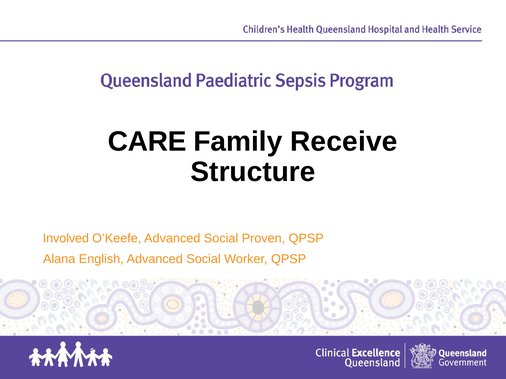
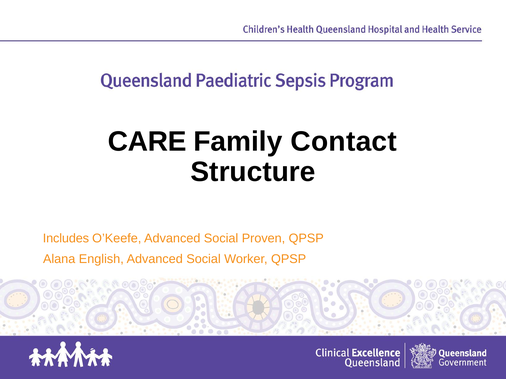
Receive: Receive -> Contact (344, 142)
Involved: Involved -> Includes (66, 238)
